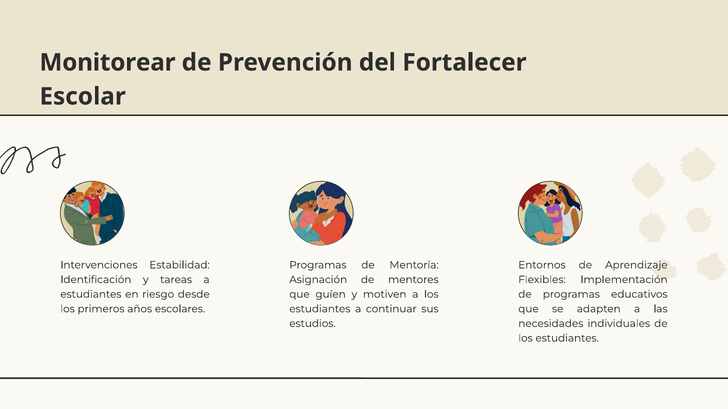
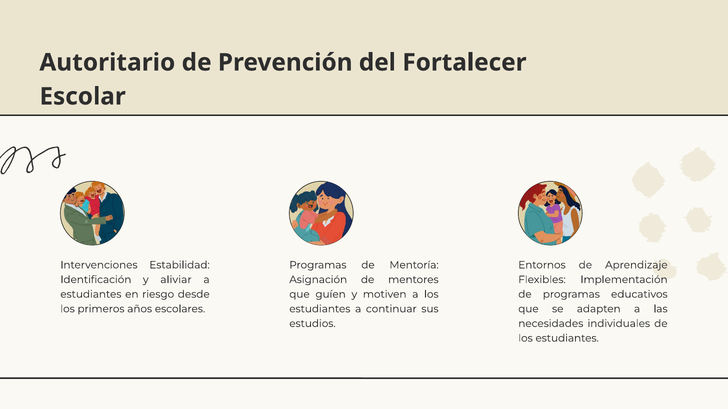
Monitorear: Monitorear -> Autoritario (107, 63)
tareas: tareas -> aliviar (176, 280)
